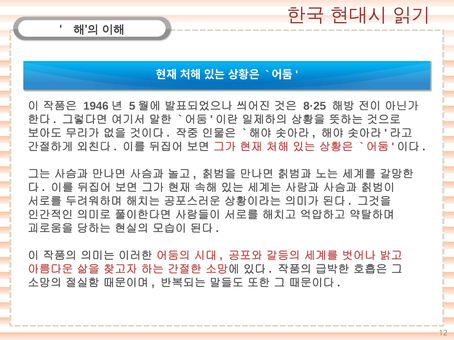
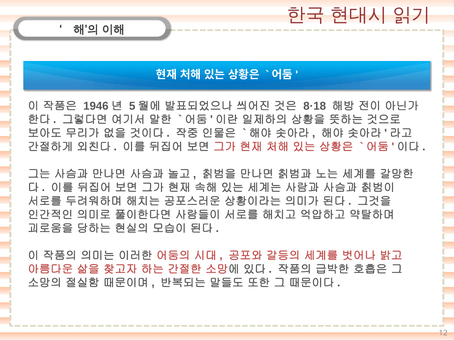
8·25: 8·25 -> 8·18 (315, 106)
